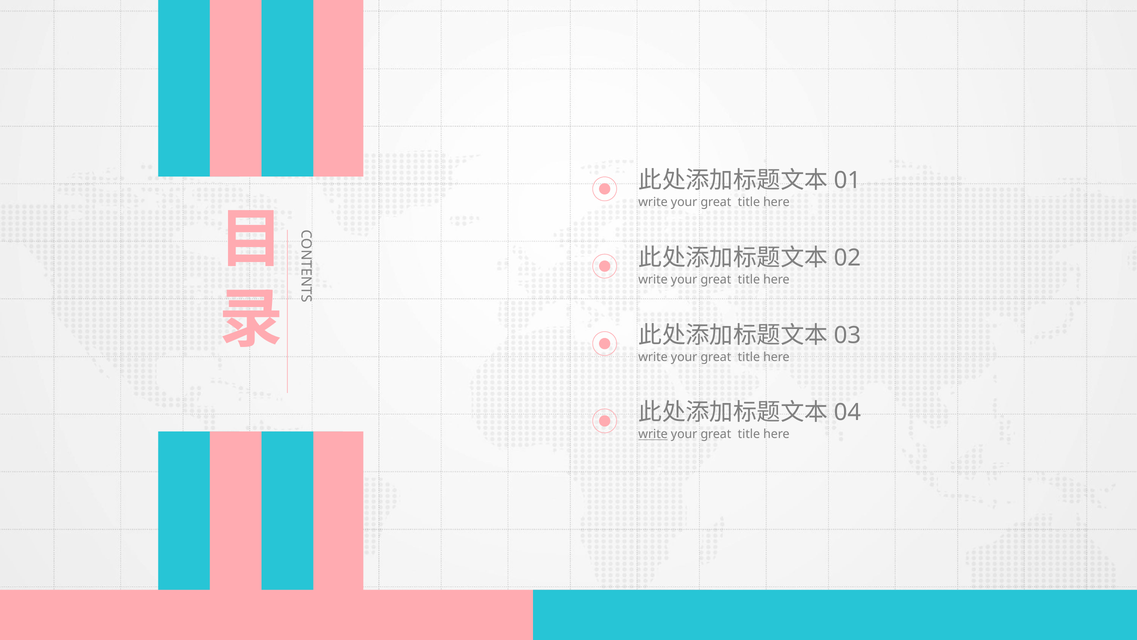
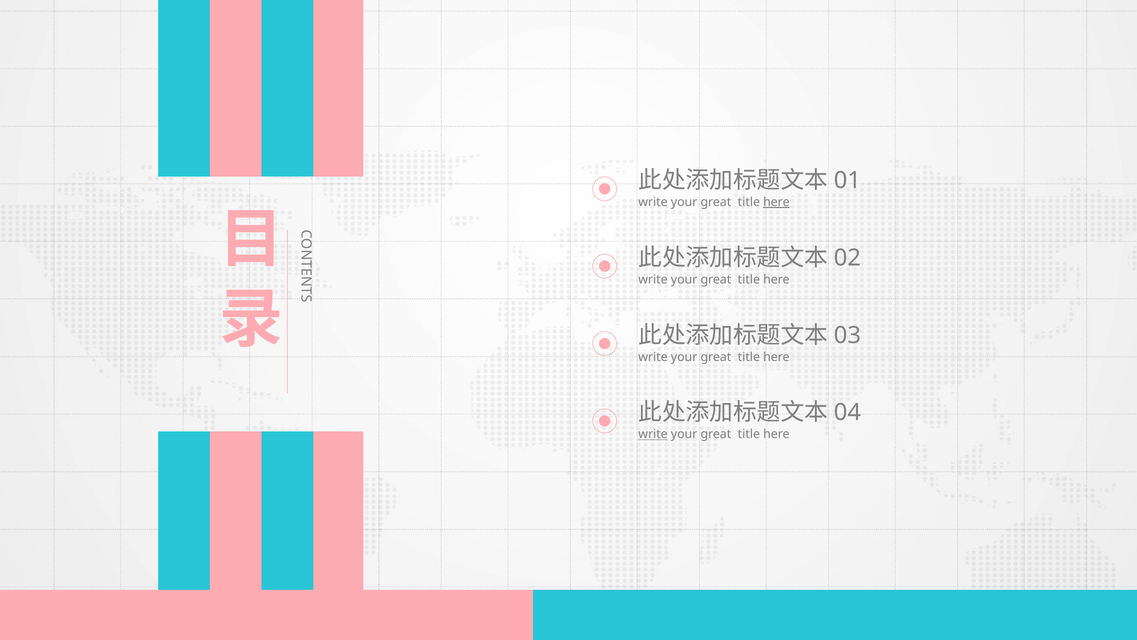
here underline: none -> present (776, 202)
